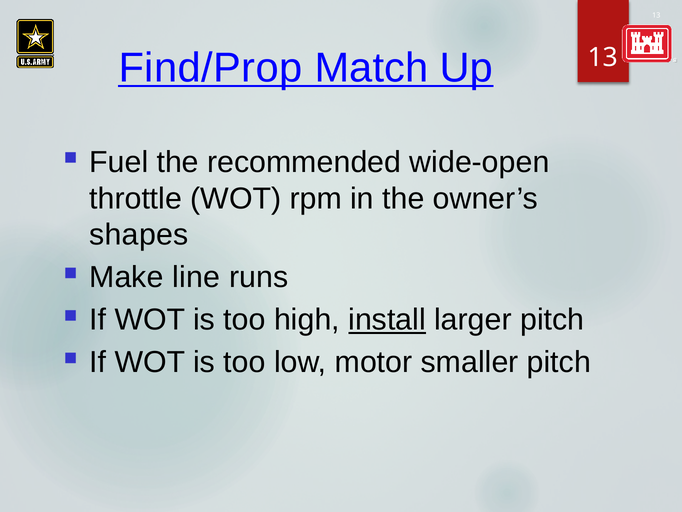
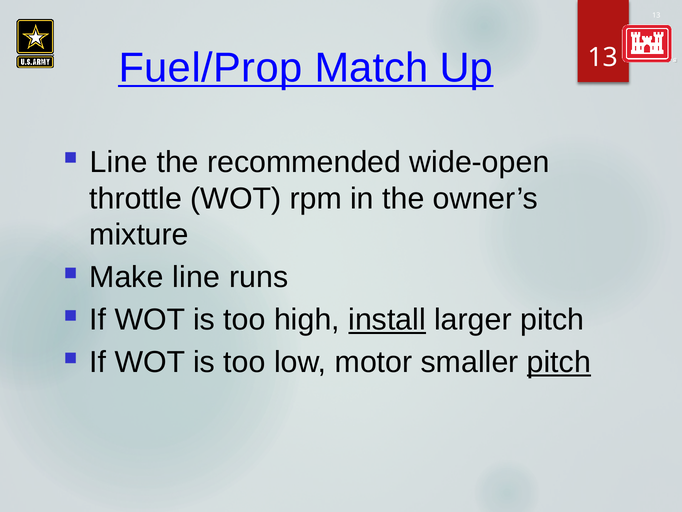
Find/Prop: Find/Prop -> Fuel/Prop (210, 68)
Fuel: Fuel -> Line (119, 162)
shapes: shapes -> mixture (139, 235)
pitch underline: none -> present (559, 362)
